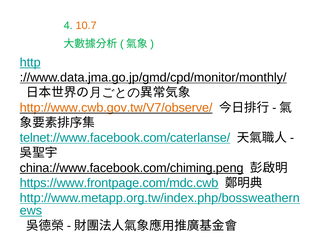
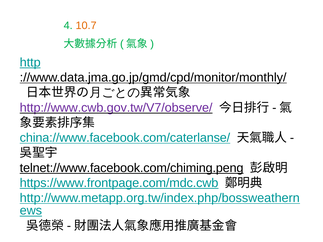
http://www.cwb.gov.tw/V7/observe/ colour: orange -> purple (116, 108)
telnet://www.facebook.com/caterlanse/: telnet://www.facebook.com/caterlanse/ -> china://www.facebook.com/caterlanse/ (125, 138)
china://www.facebook.com/chiming.peng: china://www.facebook.com/chiming.peng -> telnet://www.facebook.com/chiming.peng (132, 168)
